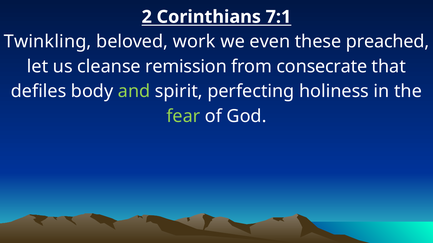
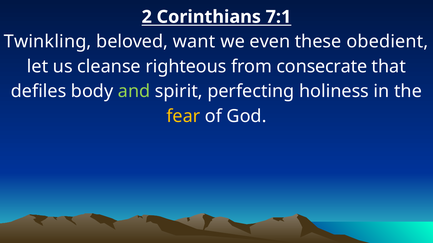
work: work -> want (194, 42)
preached: preached -> obedient (387, 42)
remission: remission -> righteous (186, 67)
fear colour: light green -> yellow (183, 116)
